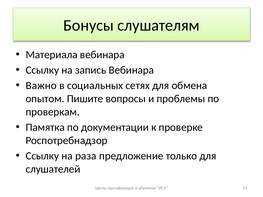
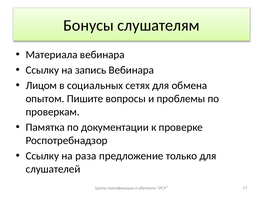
Важно: Важно -> Лицом (41, 86)
